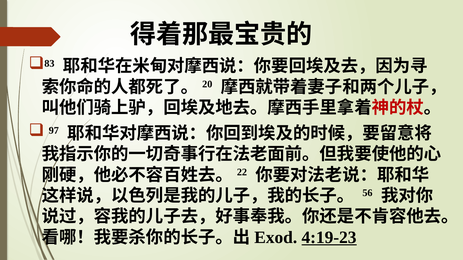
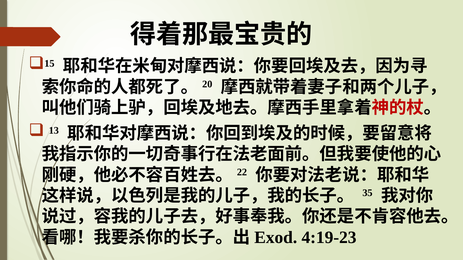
83: 83 -> 15 (49, 63)
97: 97 -> 13 (54, 131)
56: 56 -> 35 (367, 193)
4:19-23 underline: present -> none (329, 238)
